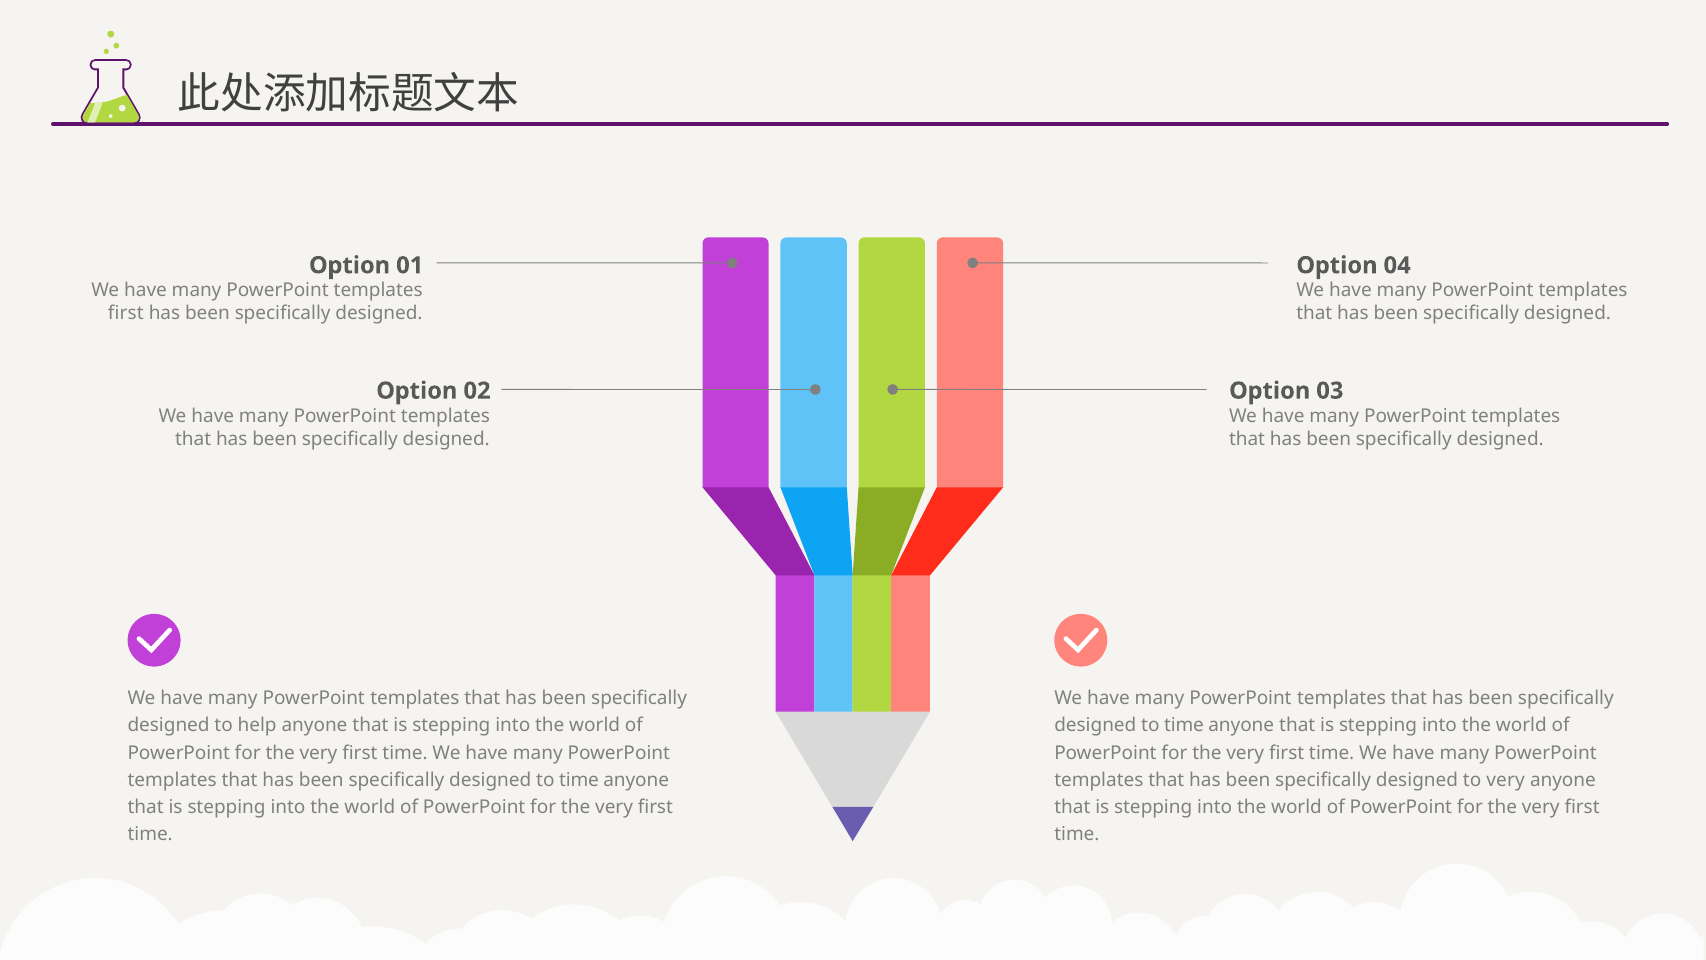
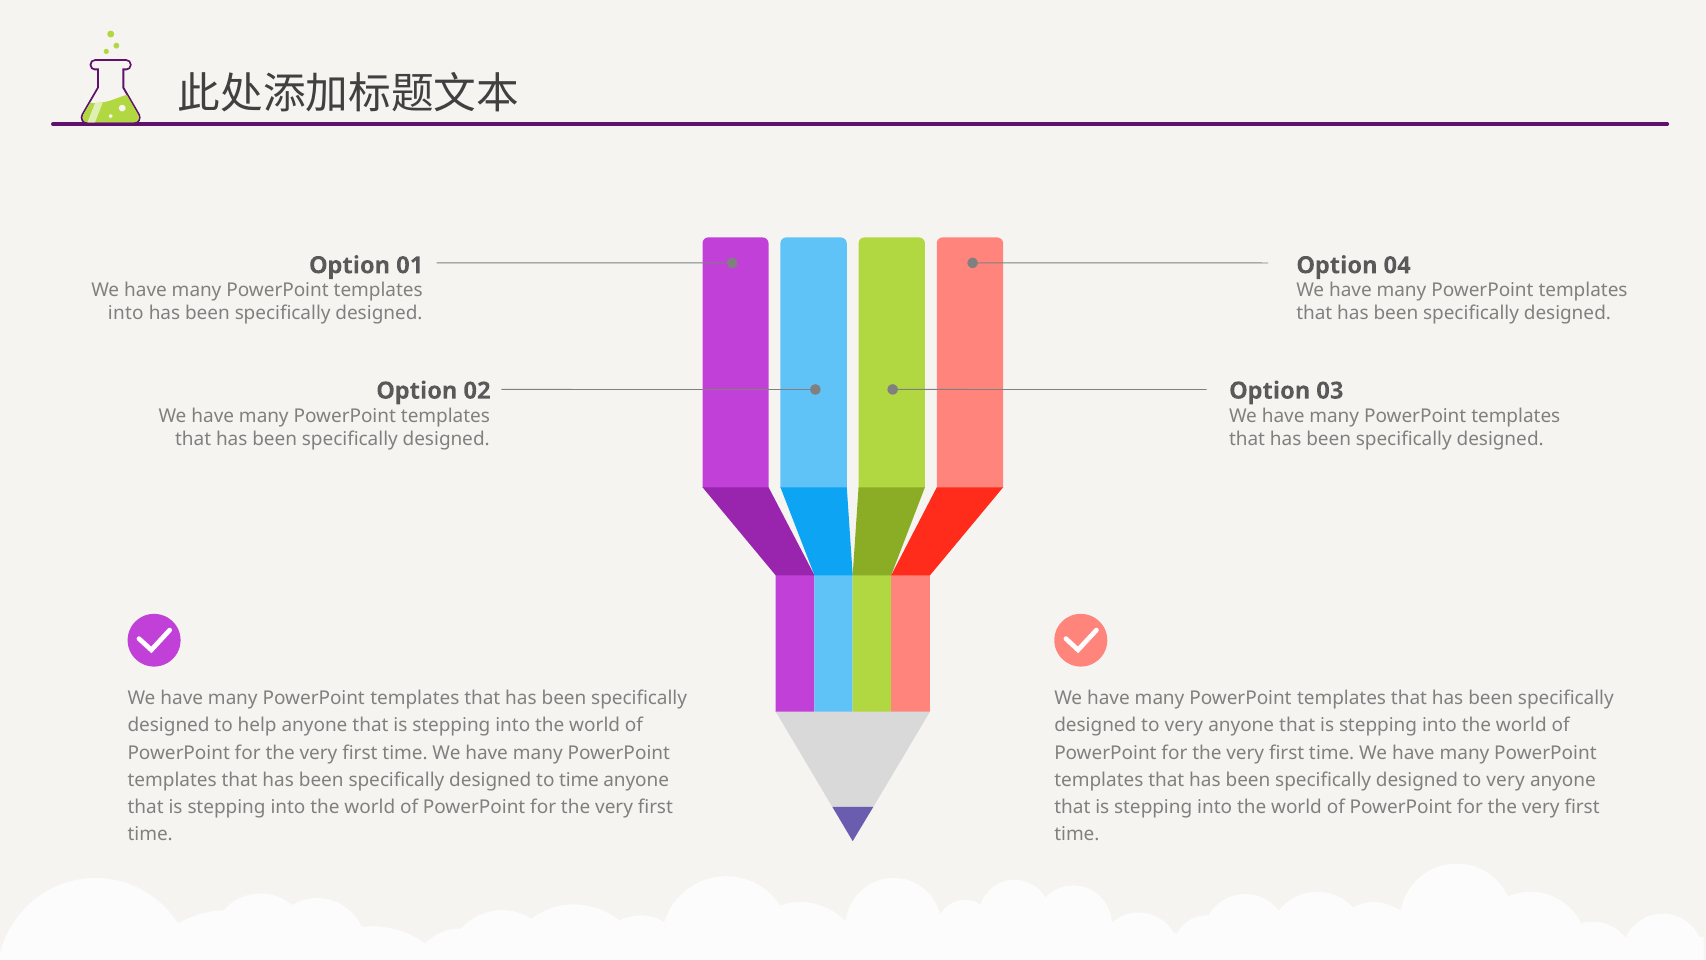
first: first -> into (126, 313)
time: time -> very (1184, 725)
